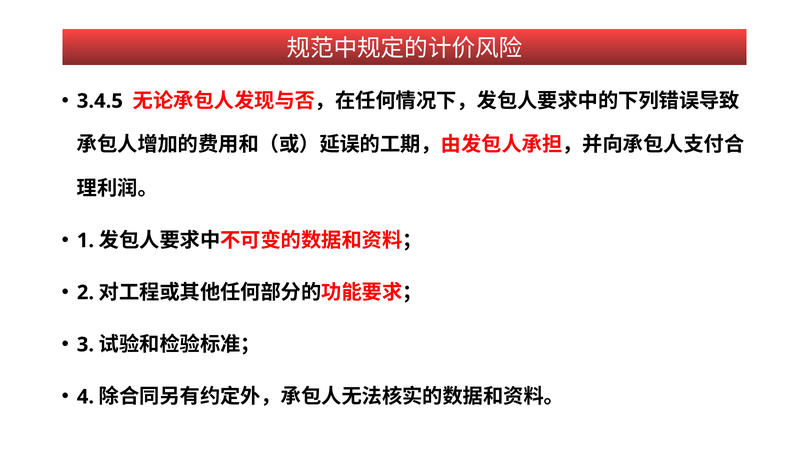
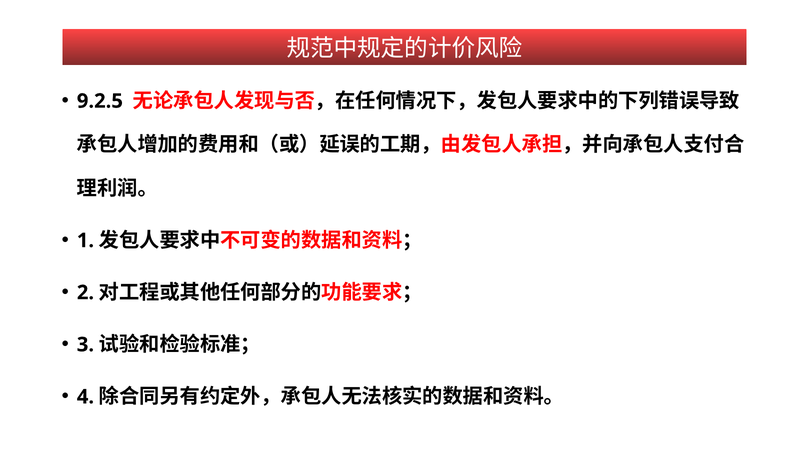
3.4.5: 3.4.5 -> 9.2.5 (100, 101)
